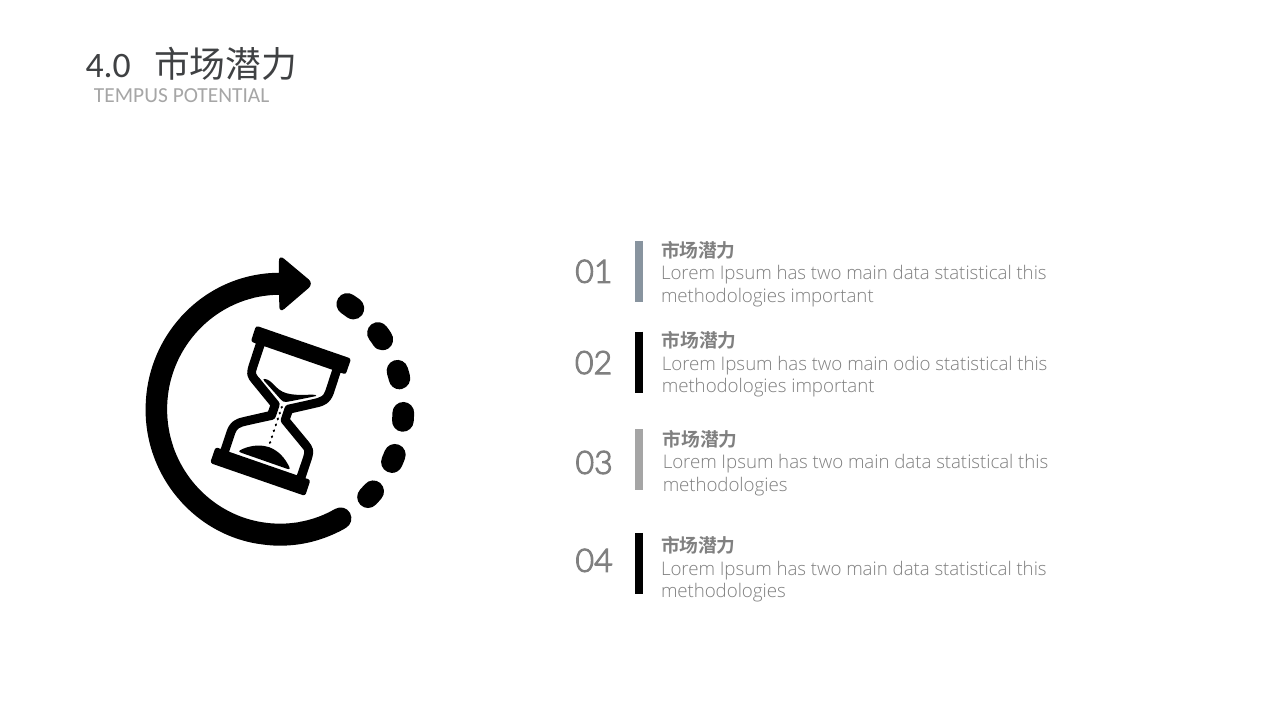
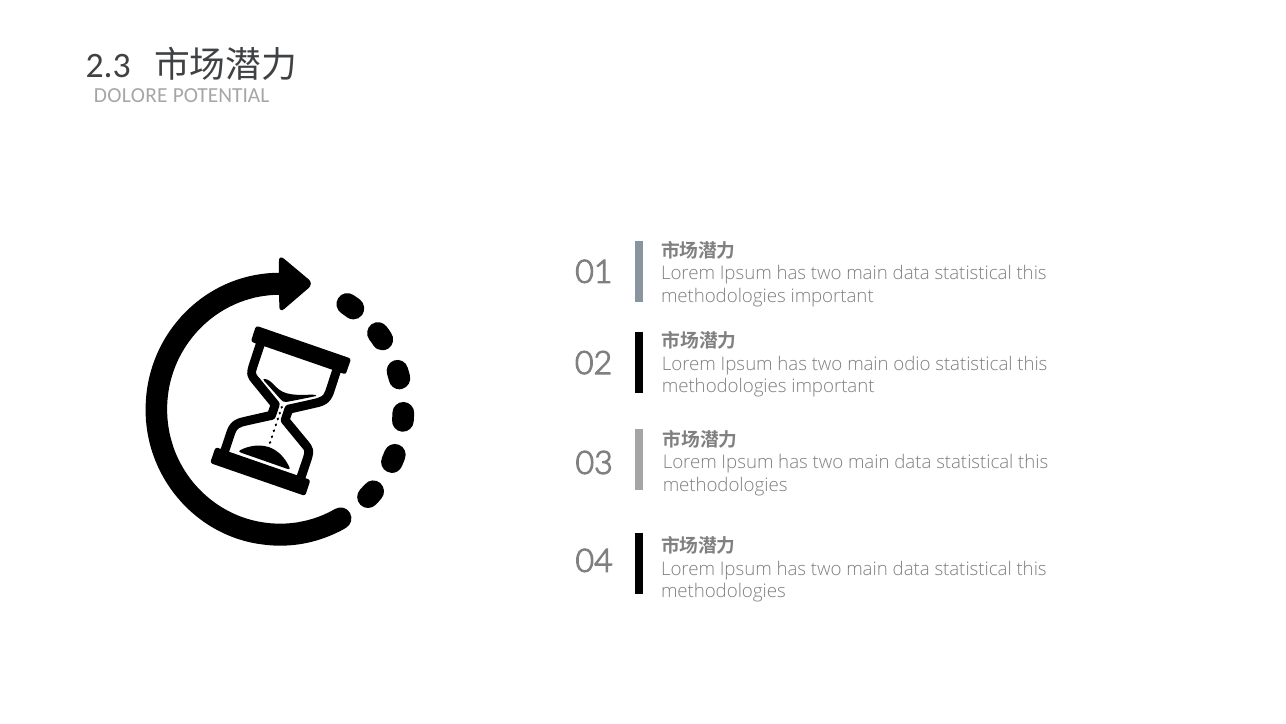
4.0: 4.0 -> 2.3 (108, 65)
TEMPUS: TEMPUS -> DOLORE (131, 95)
